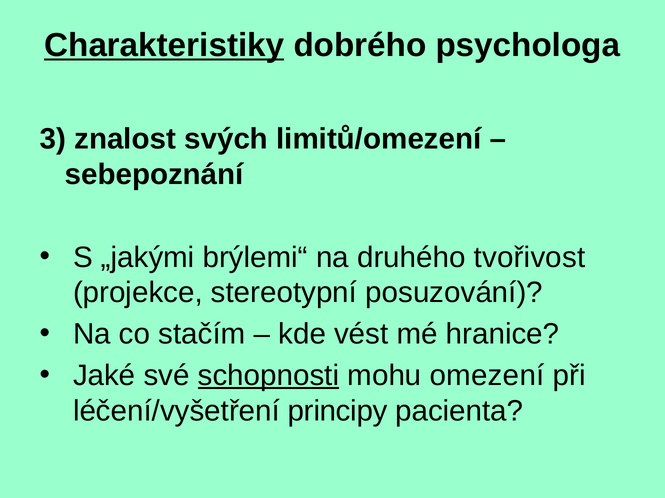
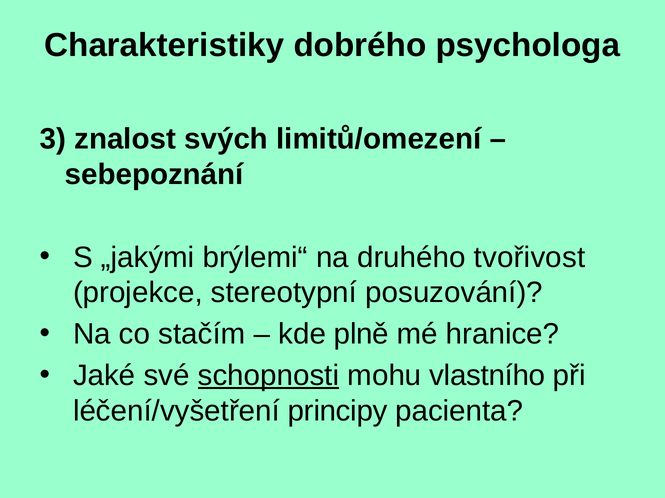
Charakteristiky underline: present -> none (164, 46)
vést: vést -> plně (361, 335)
omezení: omezení -> vlastního (487, 376)
